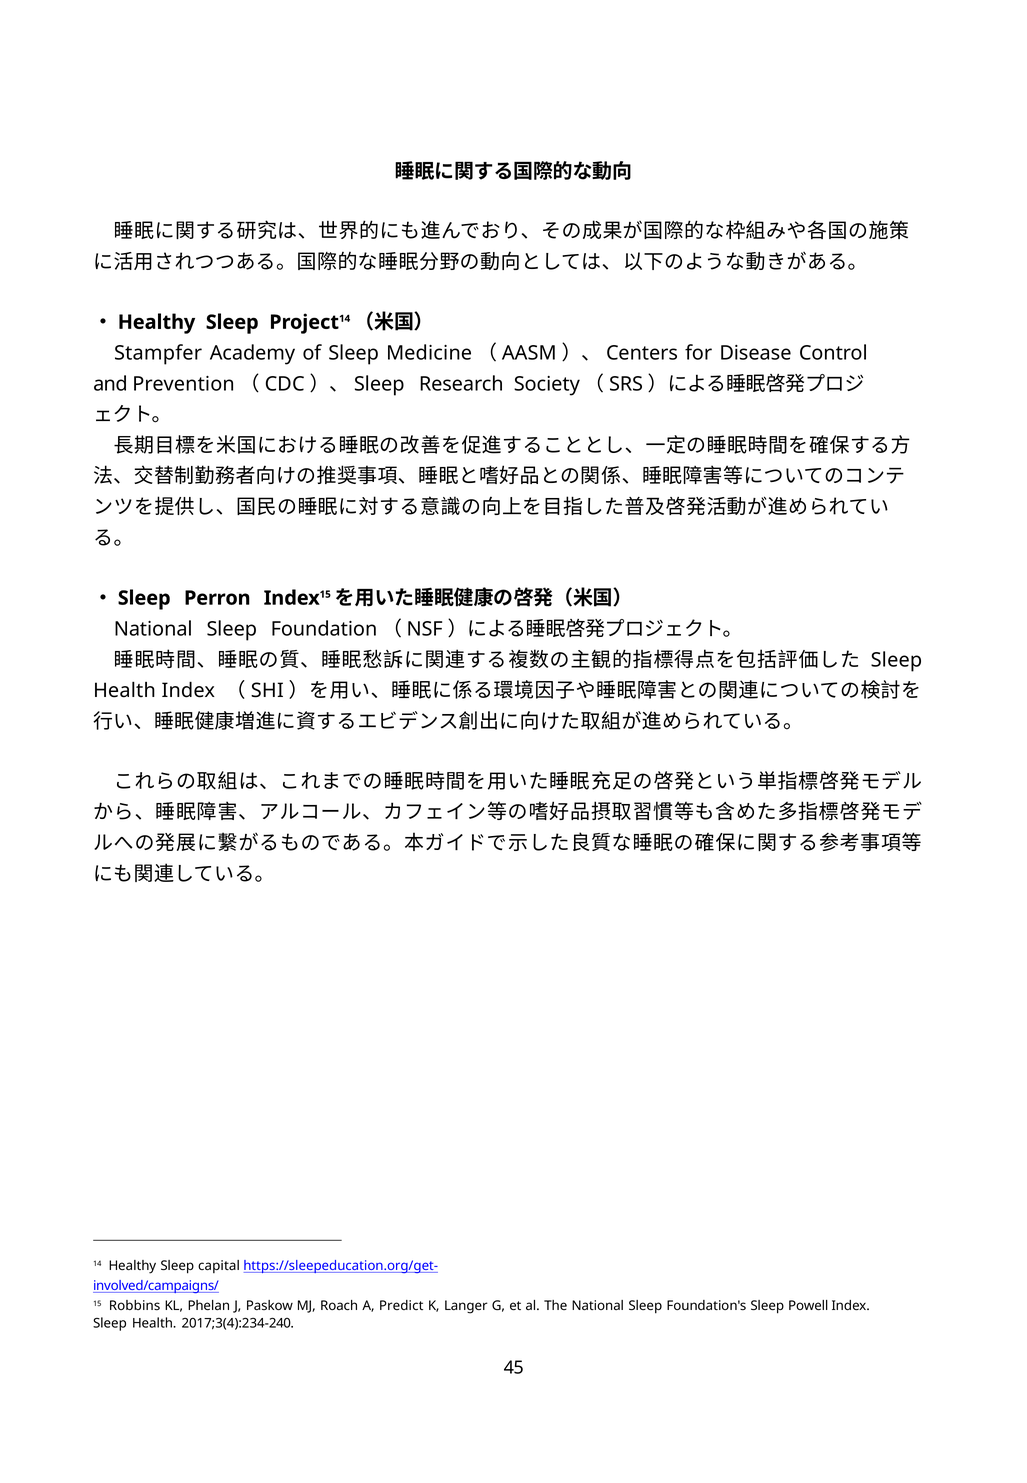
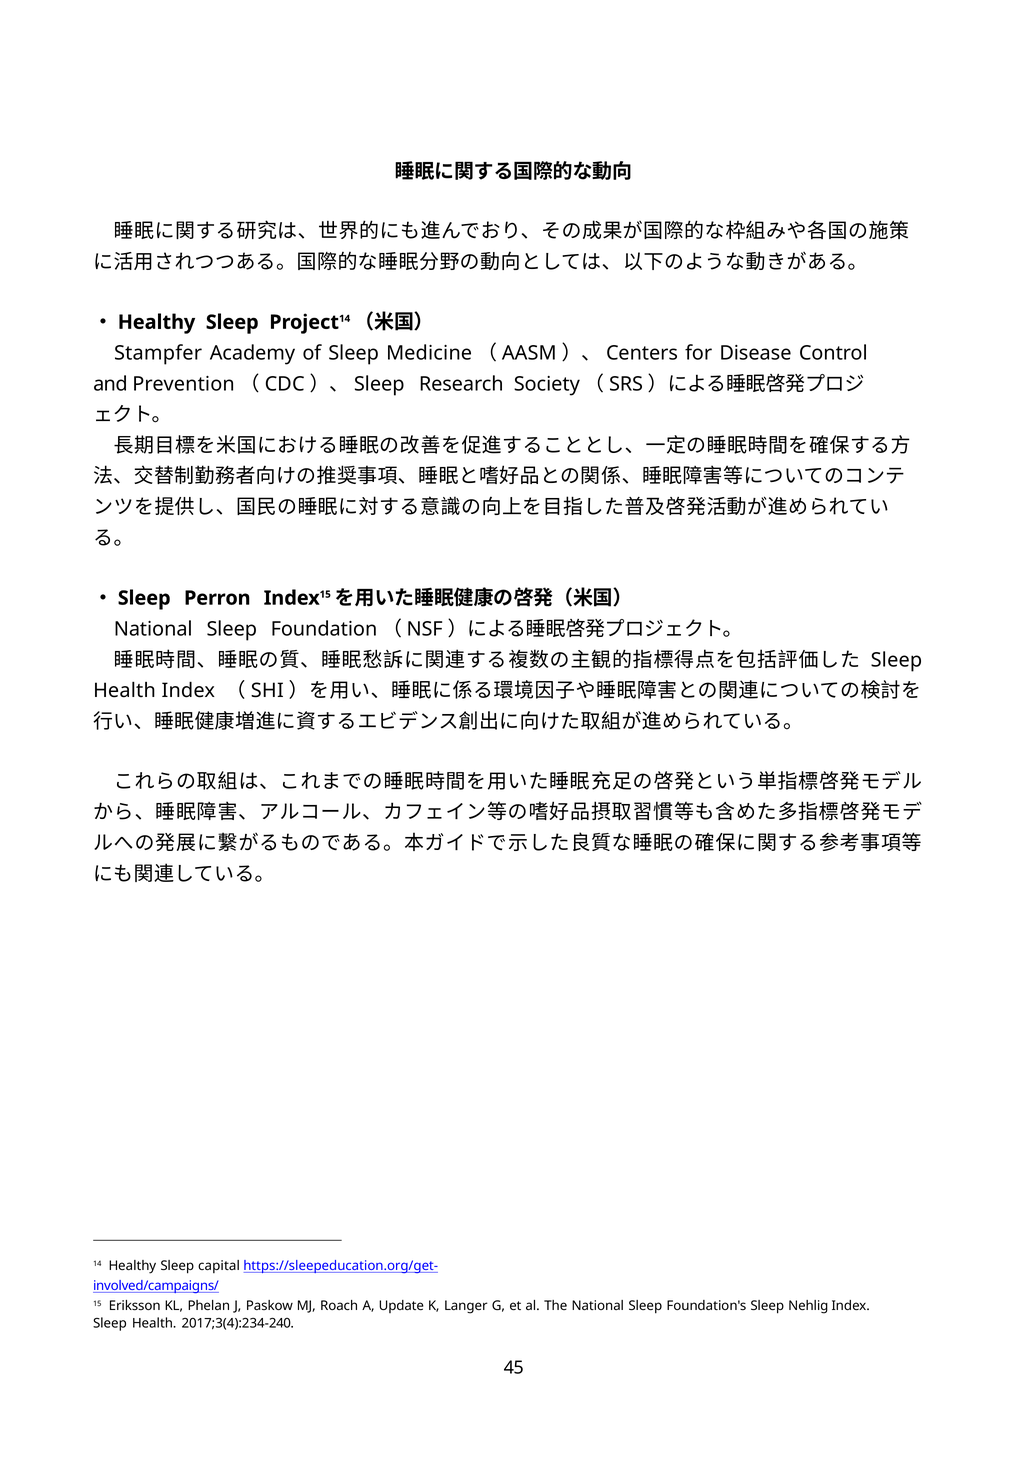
Robbins: Robbins -> Eriksson (135, 1306)
Predict: Predict -> Update (401, 1306)
Powell: Powell -> Nehlig (808, 1306)
